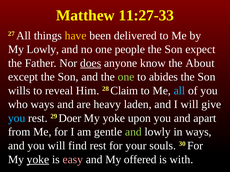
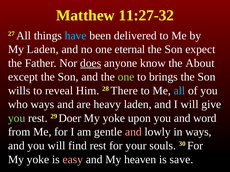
11:27-33: 11:27-33 -> 11:27-32 (146, 15)
have colour: yellow -> light blue (76, 36)
My Lowly: Lowly -> Laden (43, 49)
people: people -> eternal (130, 49)
abides: abides -> brings (163, 77)
Claim: Claim -> There (124, 91)
you colour: light blue -> light green (17, 118)
apart: apart -> word (205, 118)
and colour: light green -> pink (133, 132)
yoke underline: present -> none (38, 160)
offered: offered -> heaven (140, 160)
with: with -> save (181, 160)
